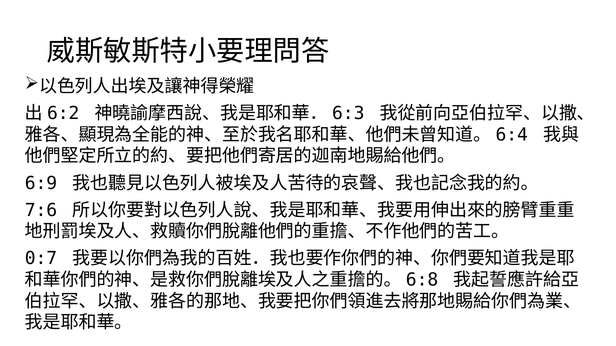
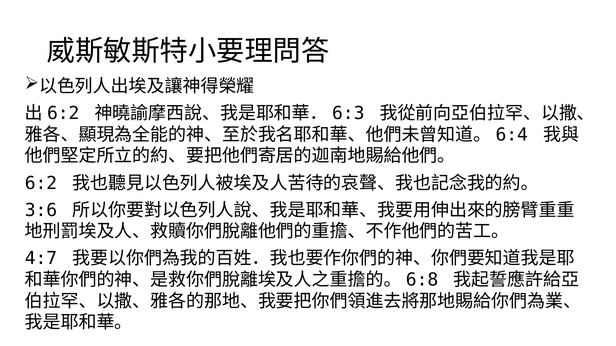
6:9: 6:9 -> 6:2 (41, 183)
7:6: 7:6 -> 3:6 (41, 210)
0:7: 0:7 -> 4:7 (41, 259)
